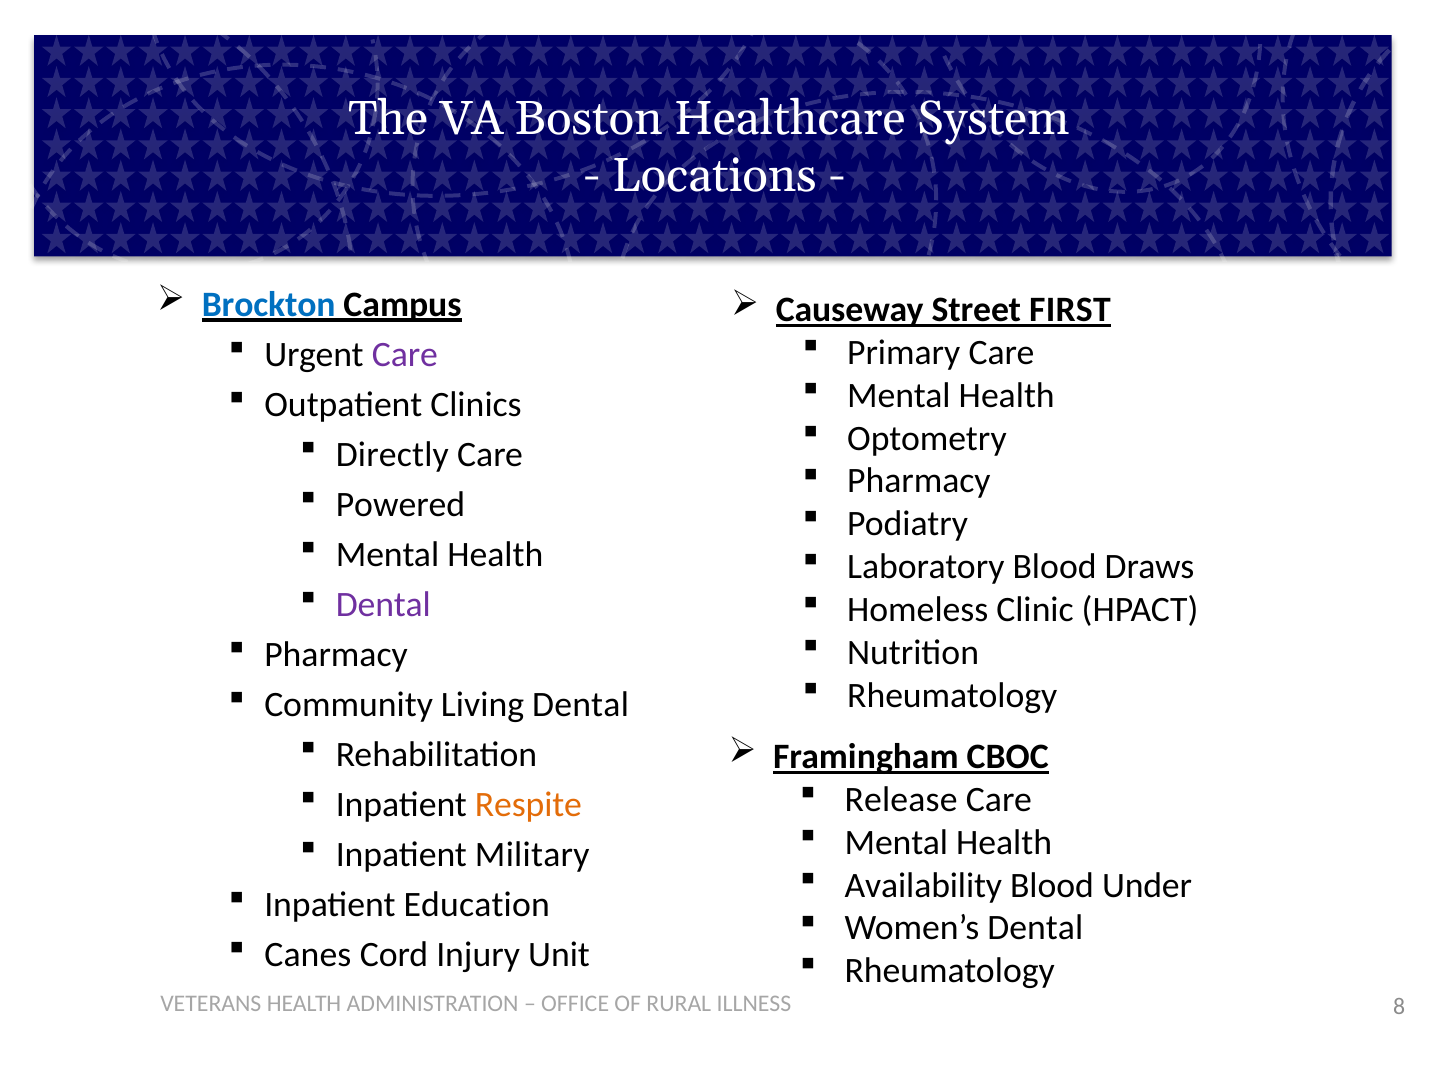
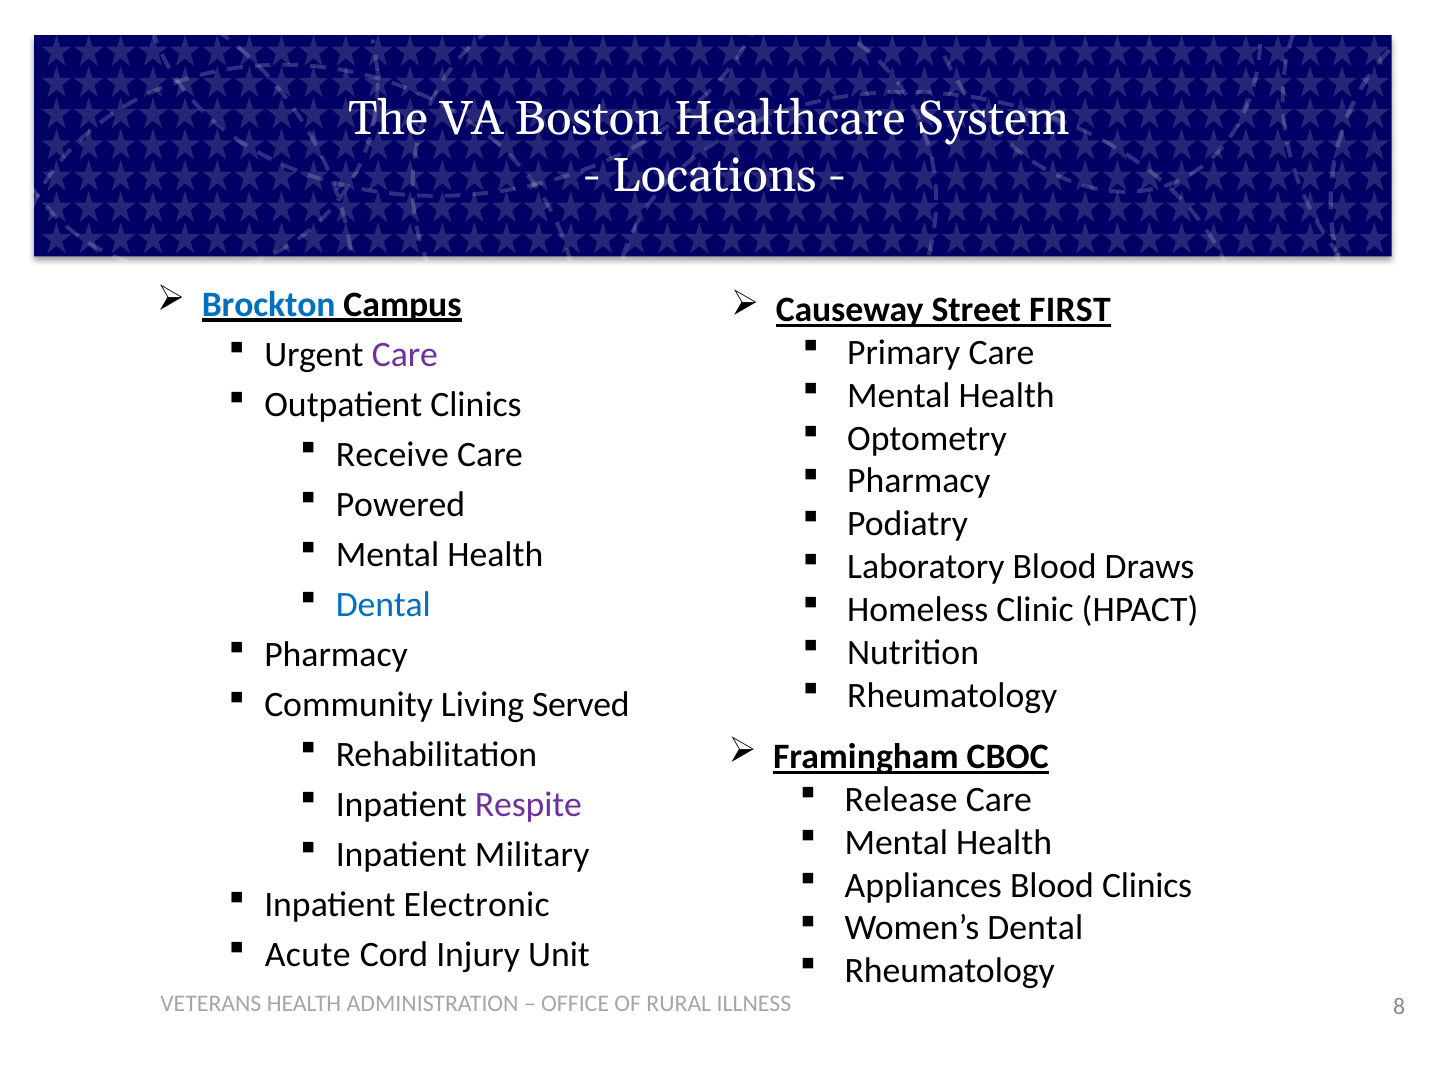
Directly: Directly -> Receive (392, 455)
Dental colour: purple -> blue (383, 605)
Living Dental: Dental -> Served (581, 705)
Respite colour: orange -> purple (528, 805)
Availability: Availability -> Appliances (923, 886)
Blood Under: Under -> Clinics (1147, 886)
Education: Education -> Electronic (477, 905)
Canes: Canes -> Acute (308, 955)
